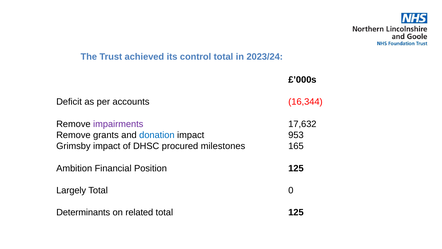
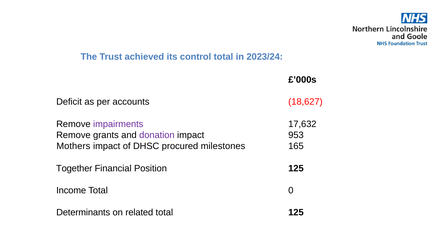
16,344: 16,344 -> 18,627 (305, 102)
donation colour: blue -> purple (157, 135)
Grimsby: Grimsby -> Mothers (73, 146)
Ambition: Ambition -> Together (74, 168)
Largely: Largely -> Income (71, 190)
